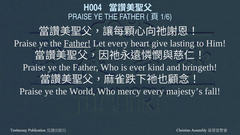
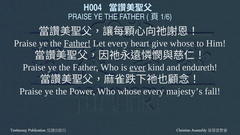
give lasting: lasting -> whose (182, 43)
ever underline: none -> present (137, 67)
bringeth: bringeth -> endureth (200, 67)
World: World -> Power (82, 91)
Who mercy: mercy -> whose (129, 91)
